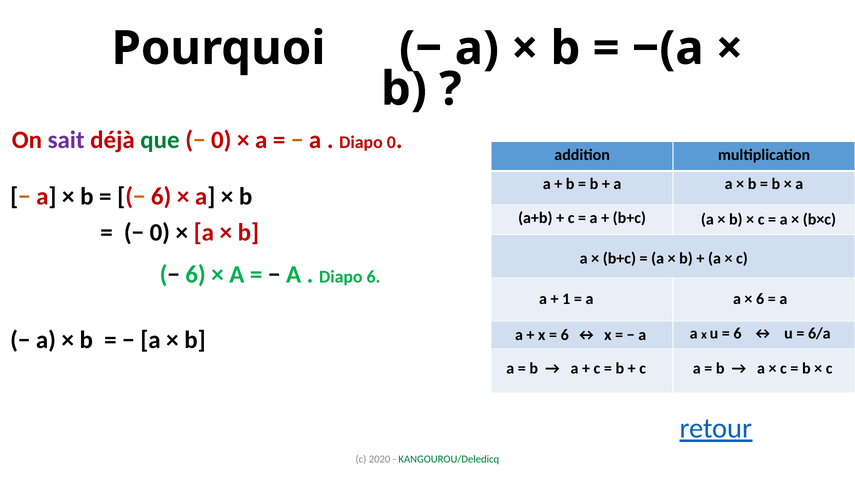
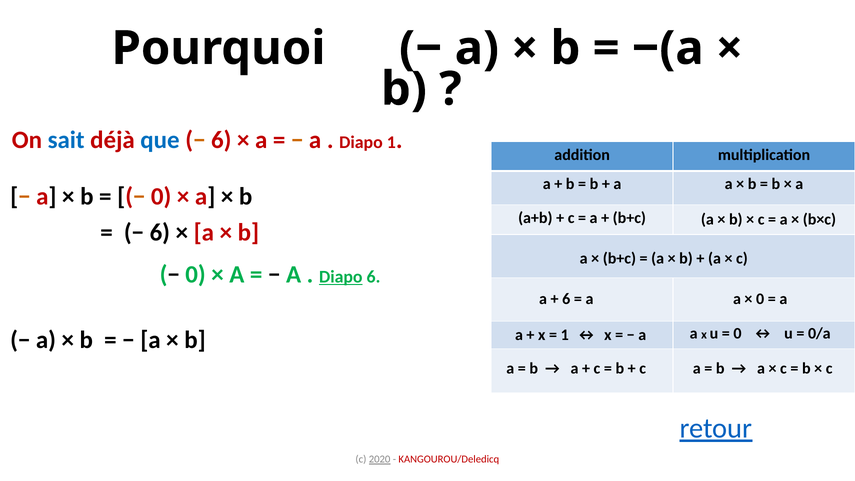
sait colour: purple -> blue (66, 140)
que colour: green -> blue (160, 140)
0: 0 -> 6 (221, 140)
Diapo 0: 0 -> 1 (391, 142)
6: 6 -> 0 (161, 196)
0: 0 -> 6 (160, 232)
6: 6 -> 0 (196, 274)
Diapo underline: none -> present (341, 277)
6: 6 -> 0 (760, 299)
1: 1 -> 6 (566, 299)
6: 6 -> 1 (565, 335)
6: 6 -> 0 (738, 333)
6/a: 6/a -> 0/a (819, 333)
2020 underline: none -> present (380, 459)
KANGOUROU/Deledicq colour: green -> red (449, 459)
